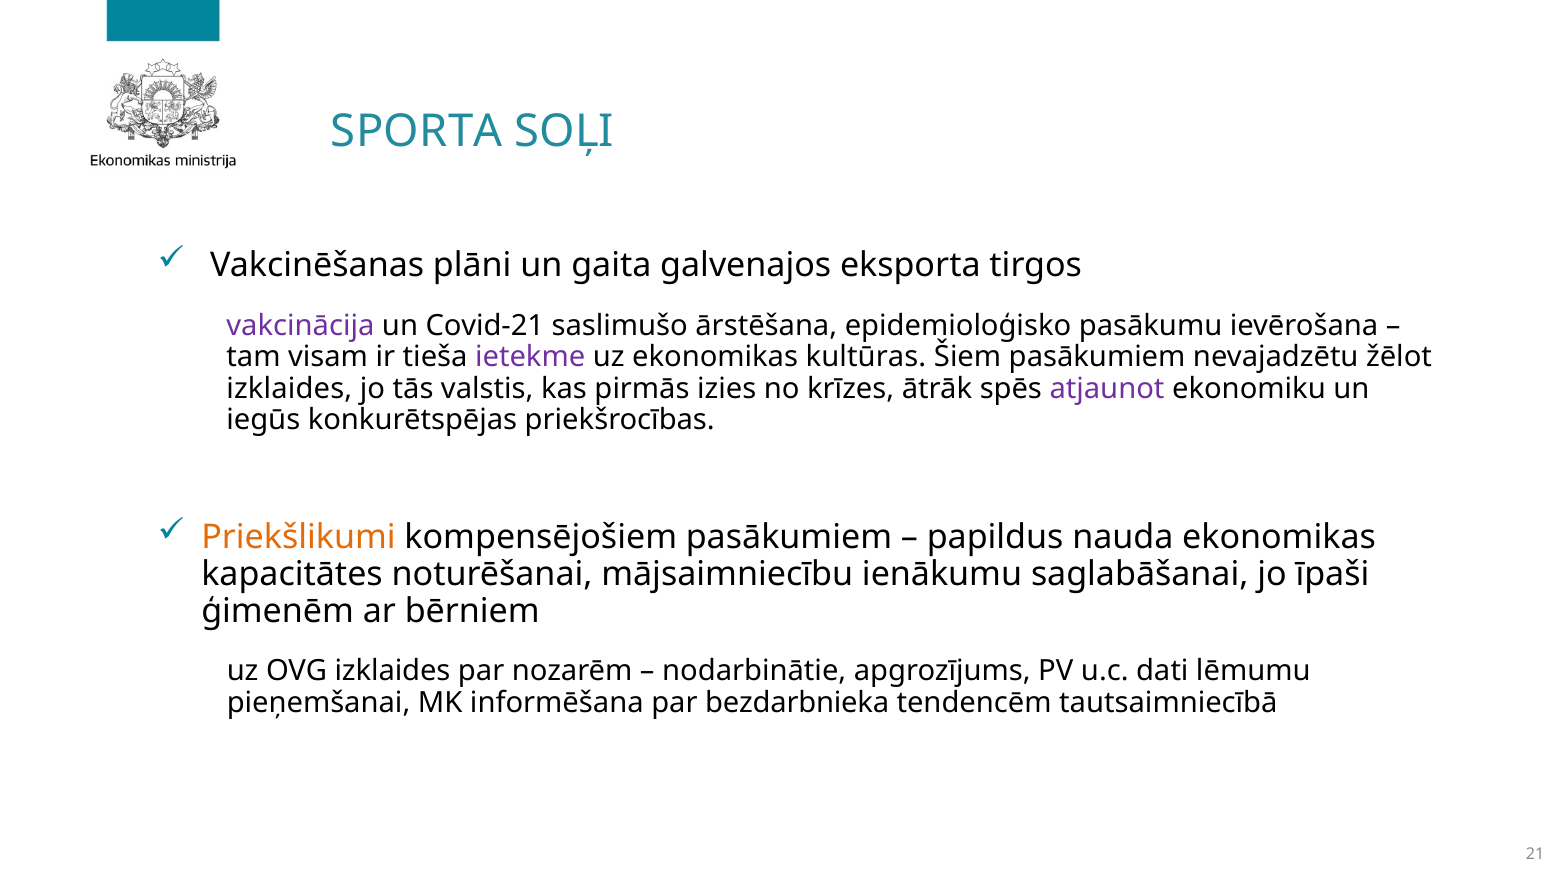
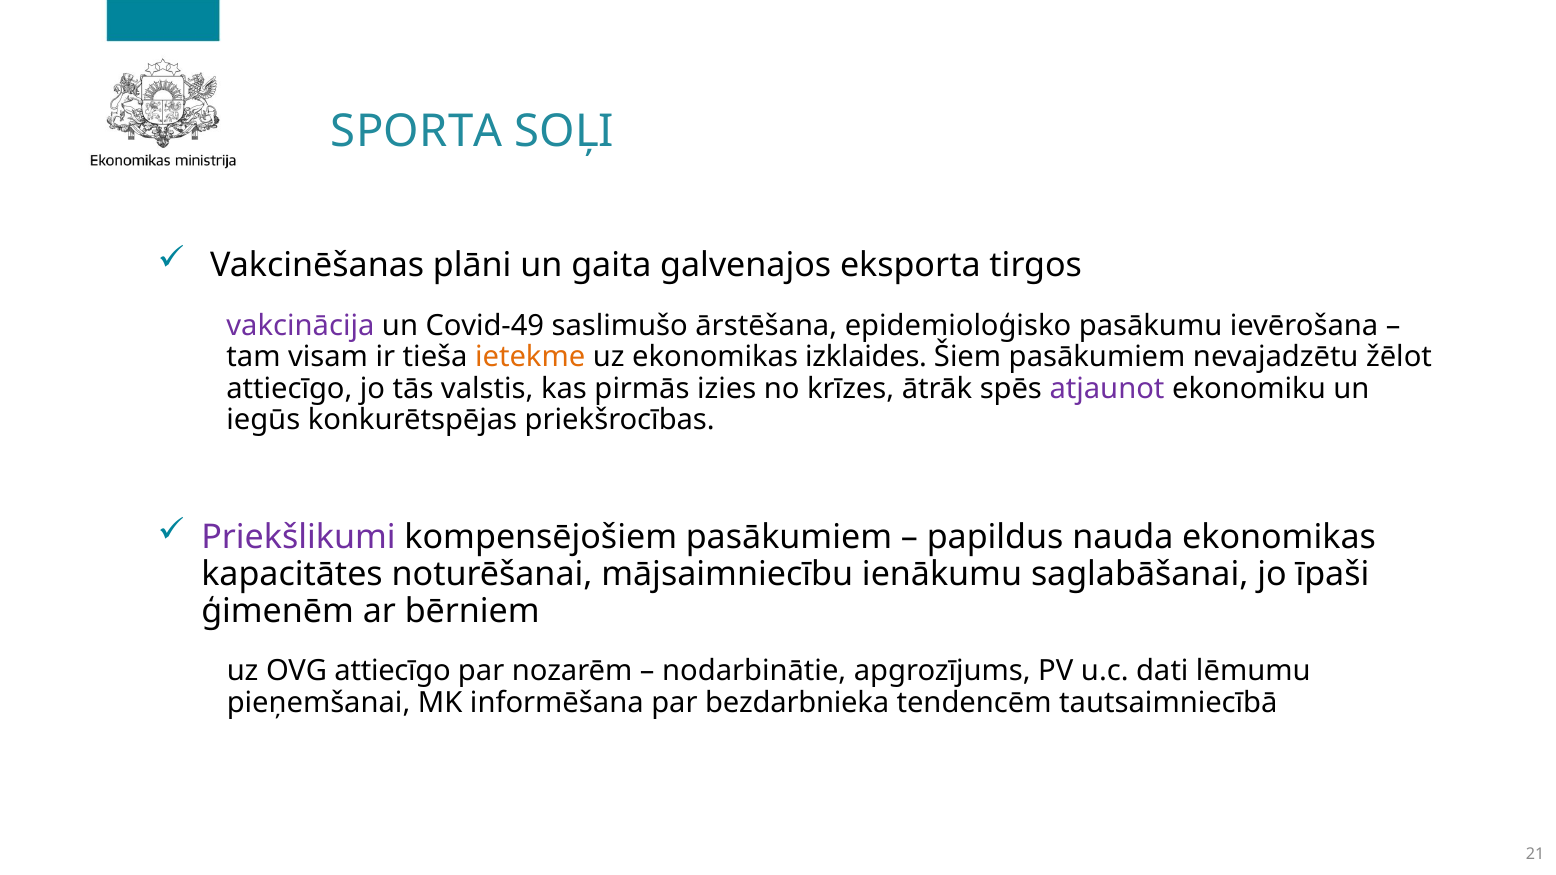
Covid-21: Covid-21 -> Covid-49 (485, 326)
ietekme colour: purple -> orange (530, 357)
kultūras: kultūras -> izklaides (866, 357)
izklaides: izklaides -> attiecīgo (289, 389)
Priekšlikumi colour: orange -> purple (298, 538)
OVG izklaides: izklaides -> attiecīgo (393, 671)
